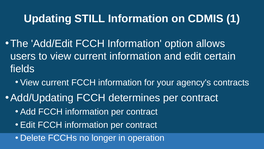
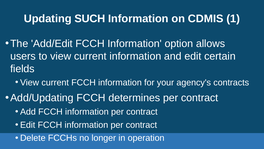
STILL: STILL -> SUCH (90, 19)
